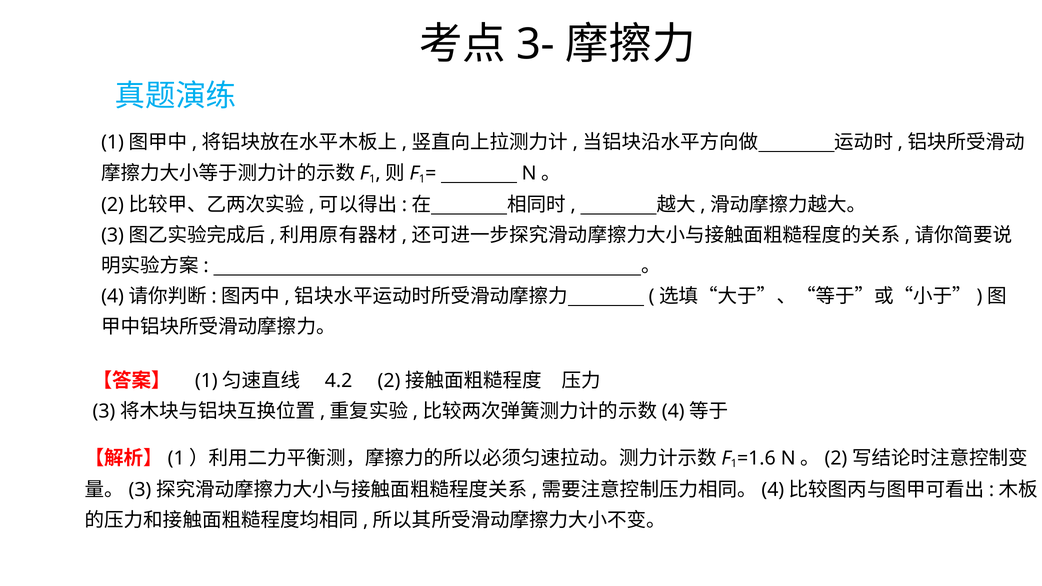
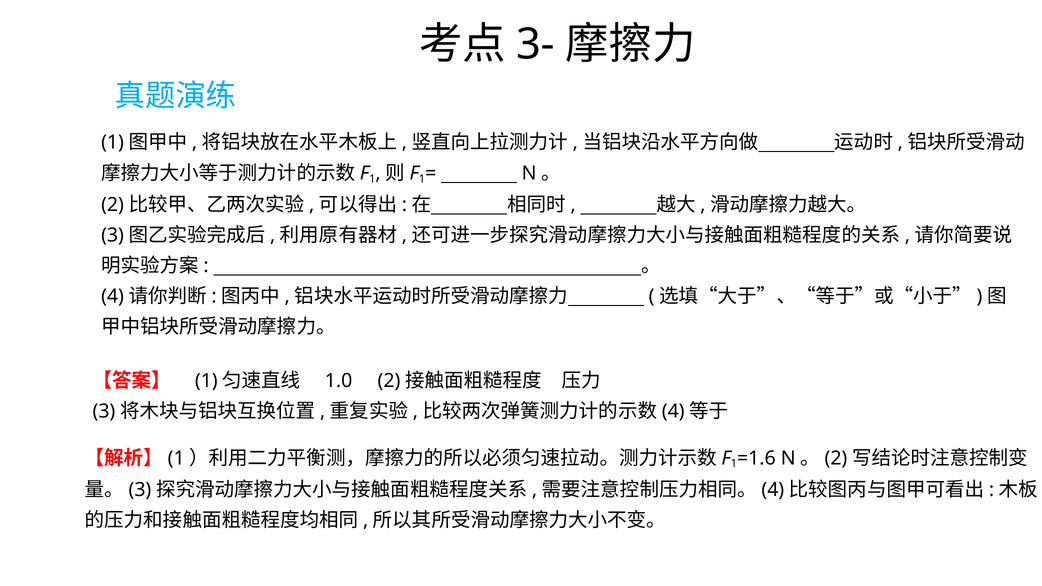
4.2: 4.2 -> 1.0 (339, 381)
